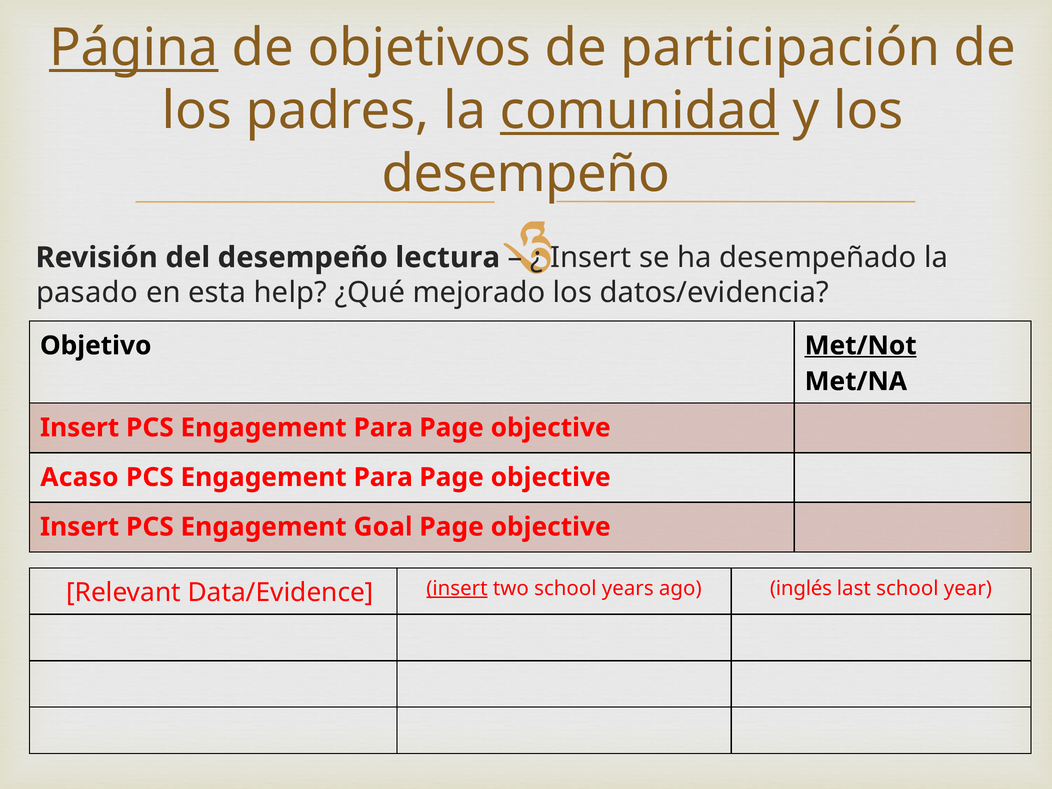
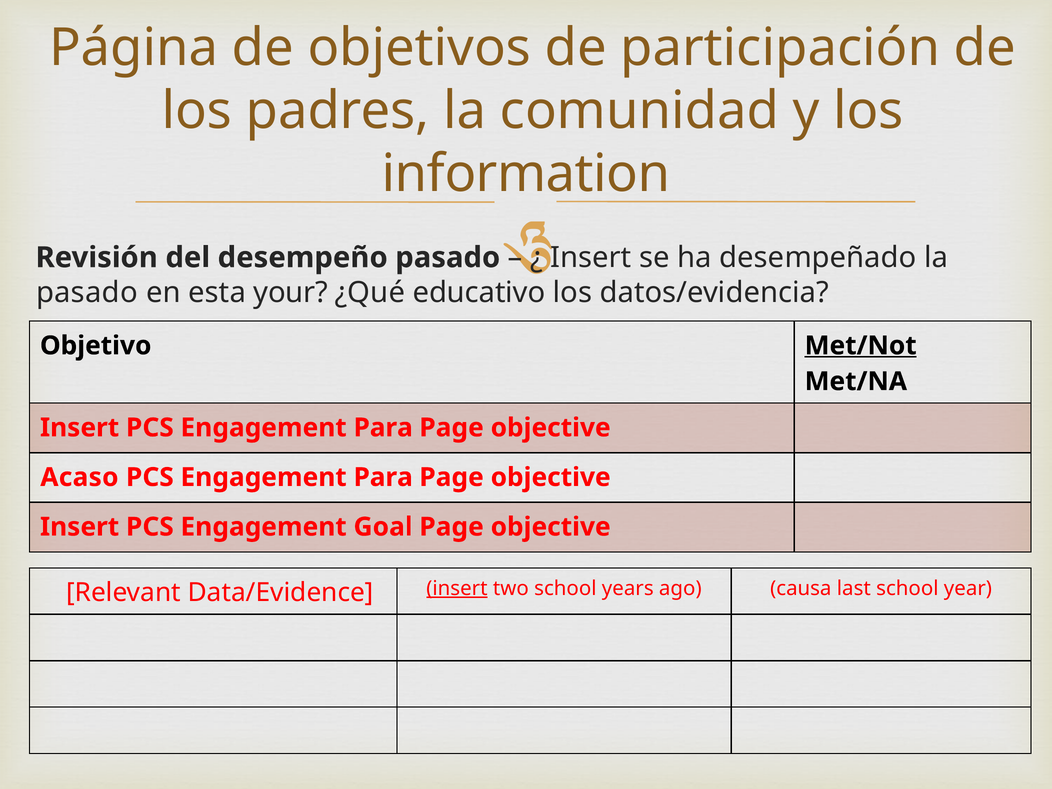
Página underline: present -> none (134, 48)
comunidad underline: present -> none (639, 111)
desempeño: desempeño -> information (526, 174)
desempeño lectura: lectura -> pasado (448, 258)
help: help -> your (291, 293)
mejorado: mejorado -> educativo (479, 293)
inglés: inglés -> causa (801, 588)
